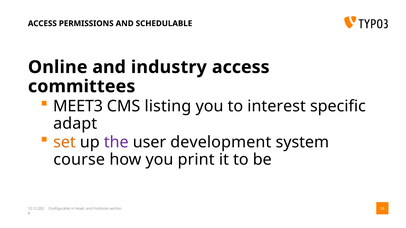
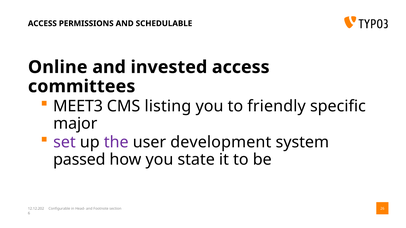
industry: industry -> invested (169, 67)
interest: interest -> friendly (277, 106)
adapt: adapt -> major (75, 124)
set colour: orange -> purple (64, 142)
course: course -> passed (79, 160)
print: print -> state (196, 160)
